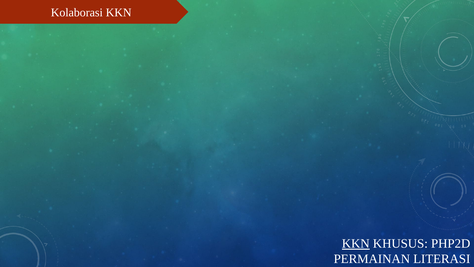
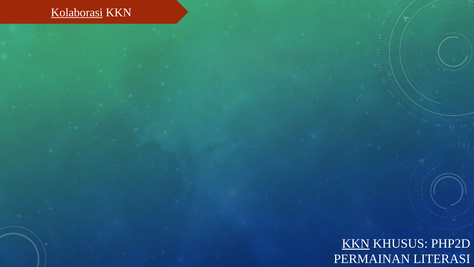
Kolaborasi underline: none -> present (77, 13)
